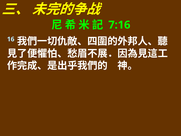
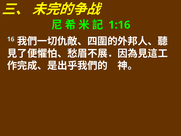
7:16: 7:16 -> 1:16 (119, 25)
